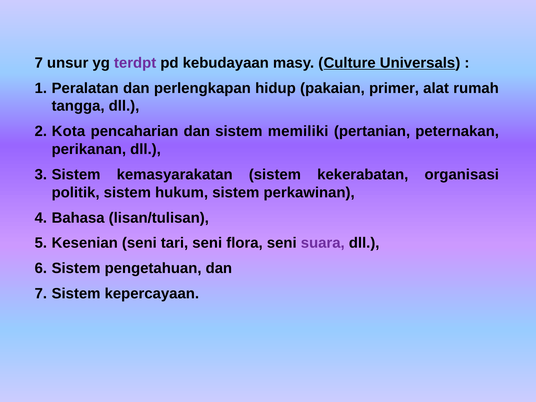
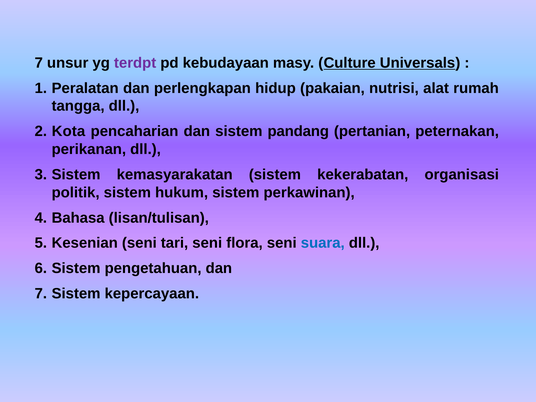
primer: primer -> nutrisi (394, 88)
memiliki: memiliki -> pandang (298, 131)
suara colour: purple -> blue (323, 243)
